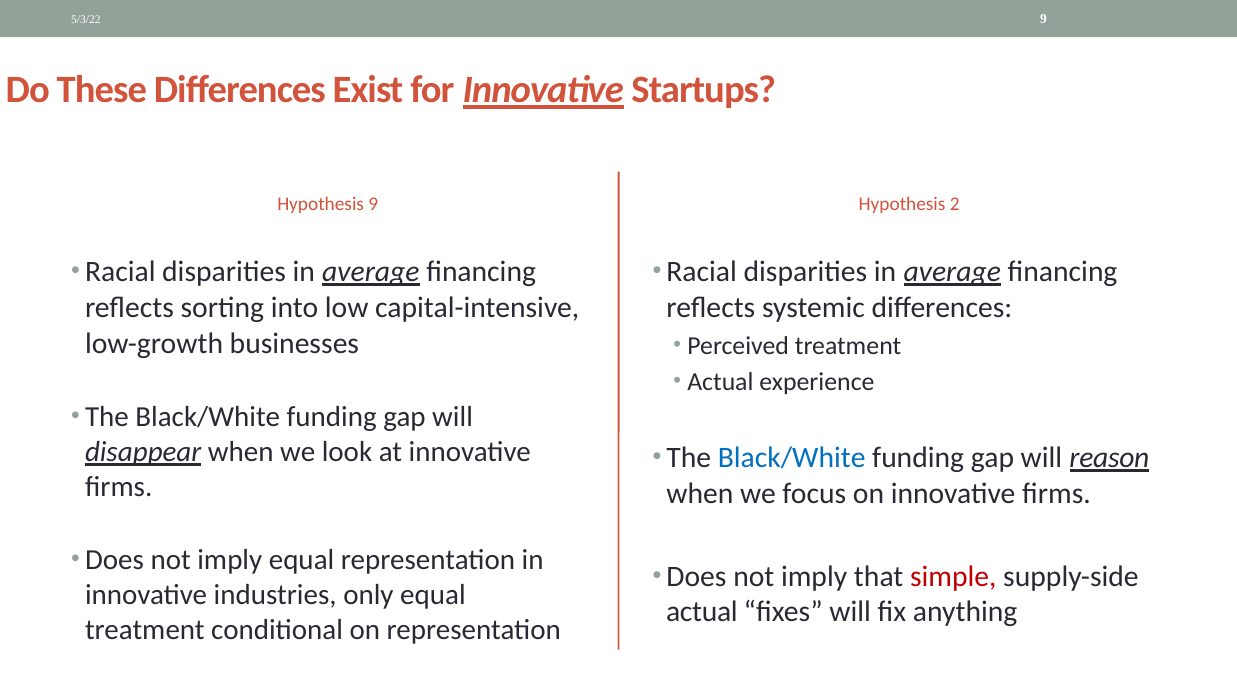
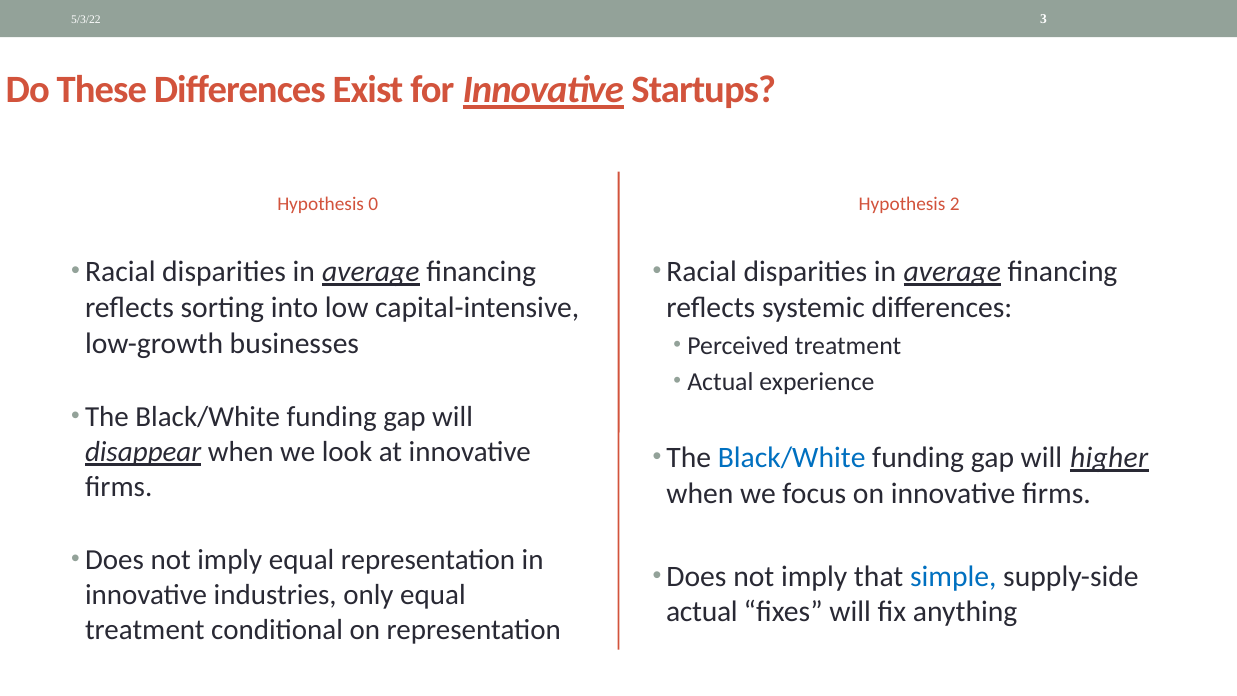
5/3/22 9: 9 -> 3 (1043, 19)
Hypothesis 9: 9 -> 0 (373, 204)
reason: reason -> higher (1109, 458)
simple colour: red -> blue (953, 576)
